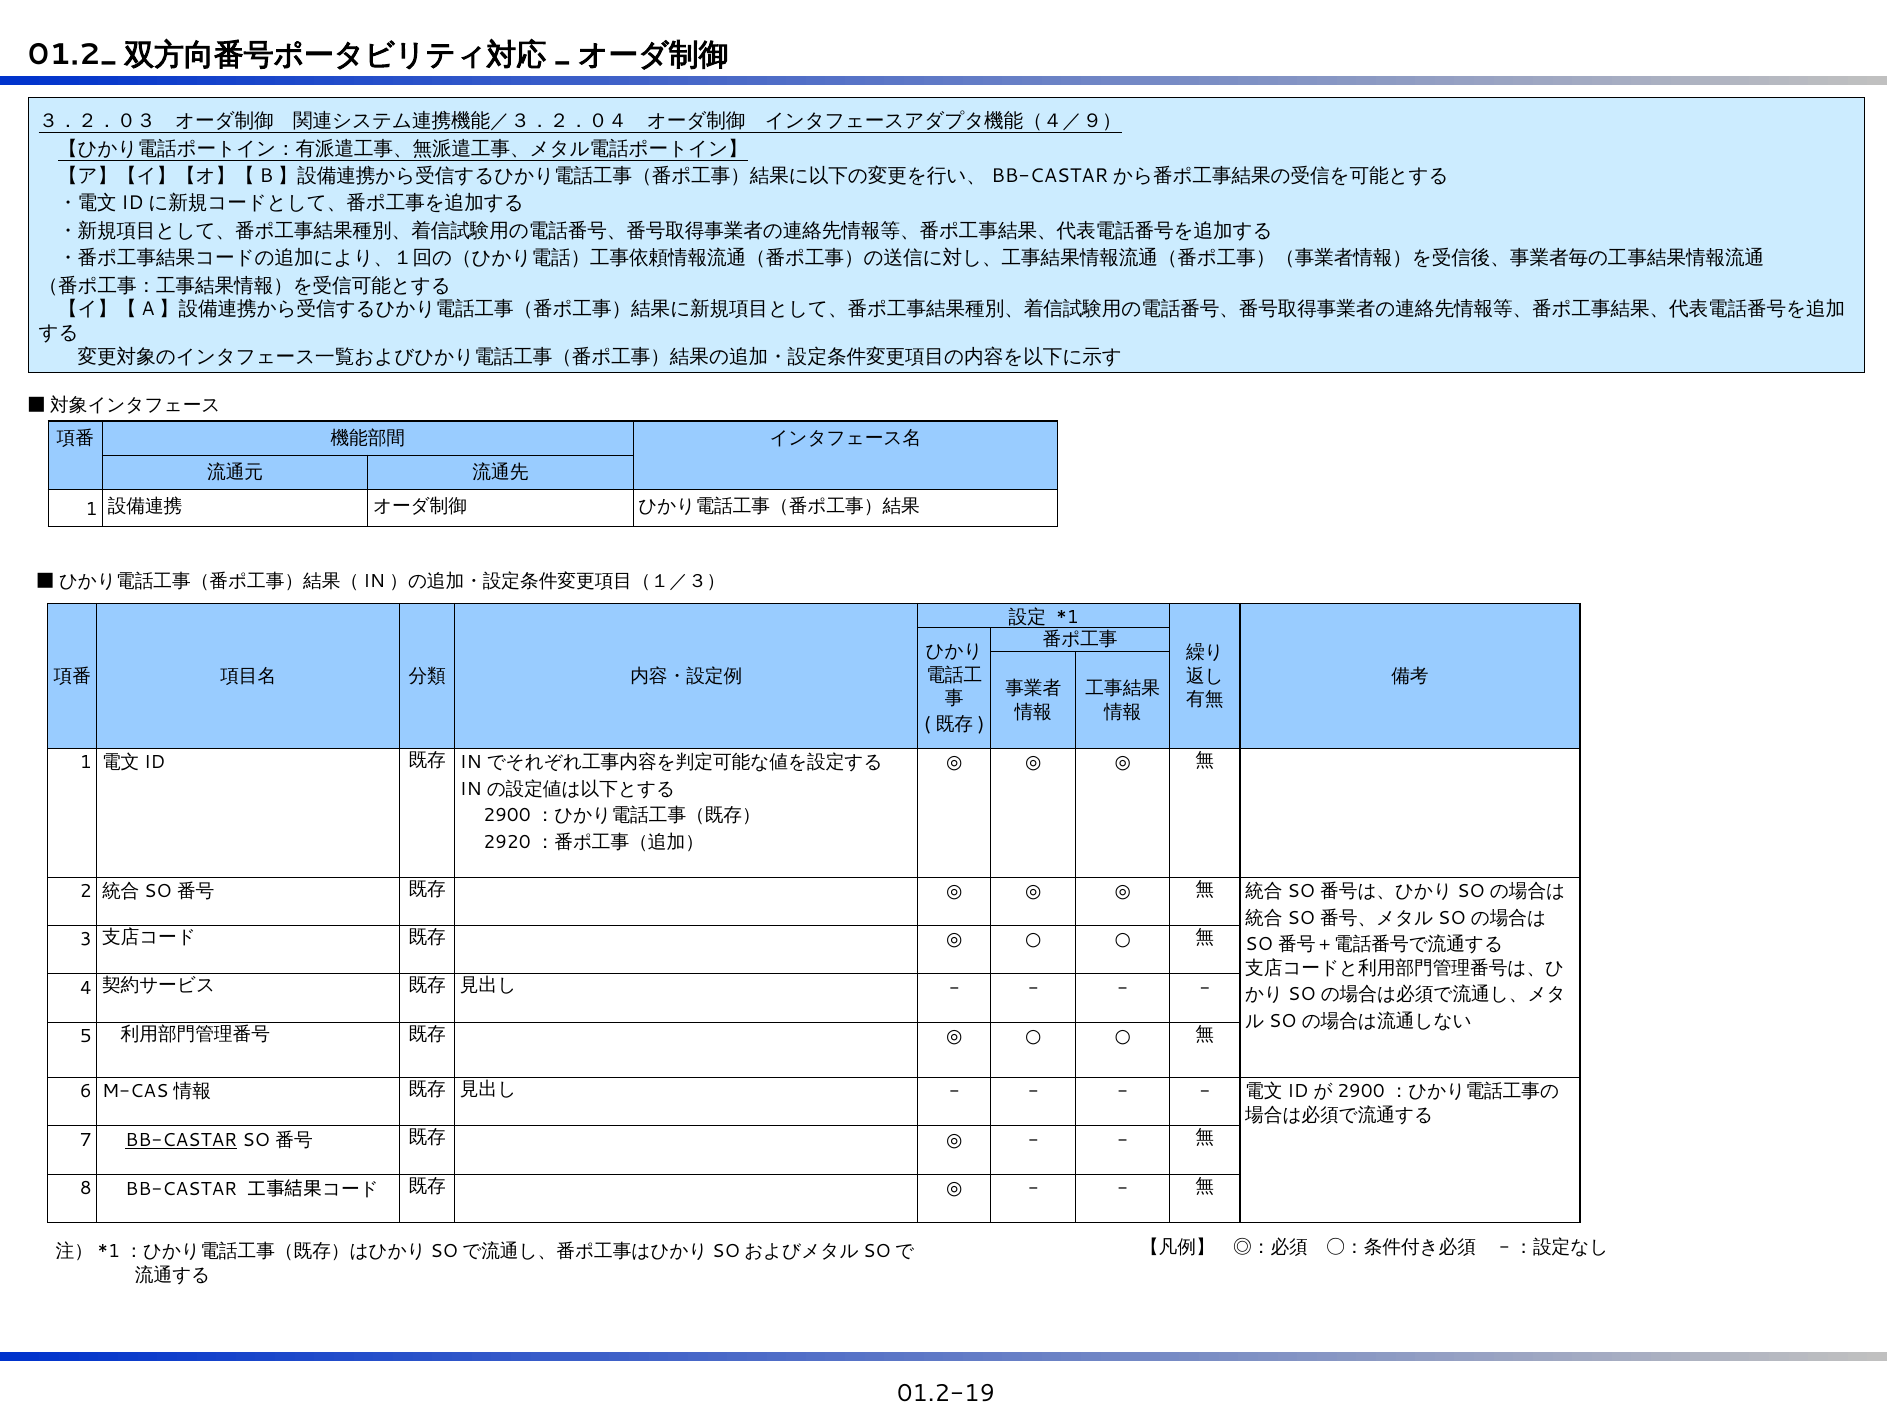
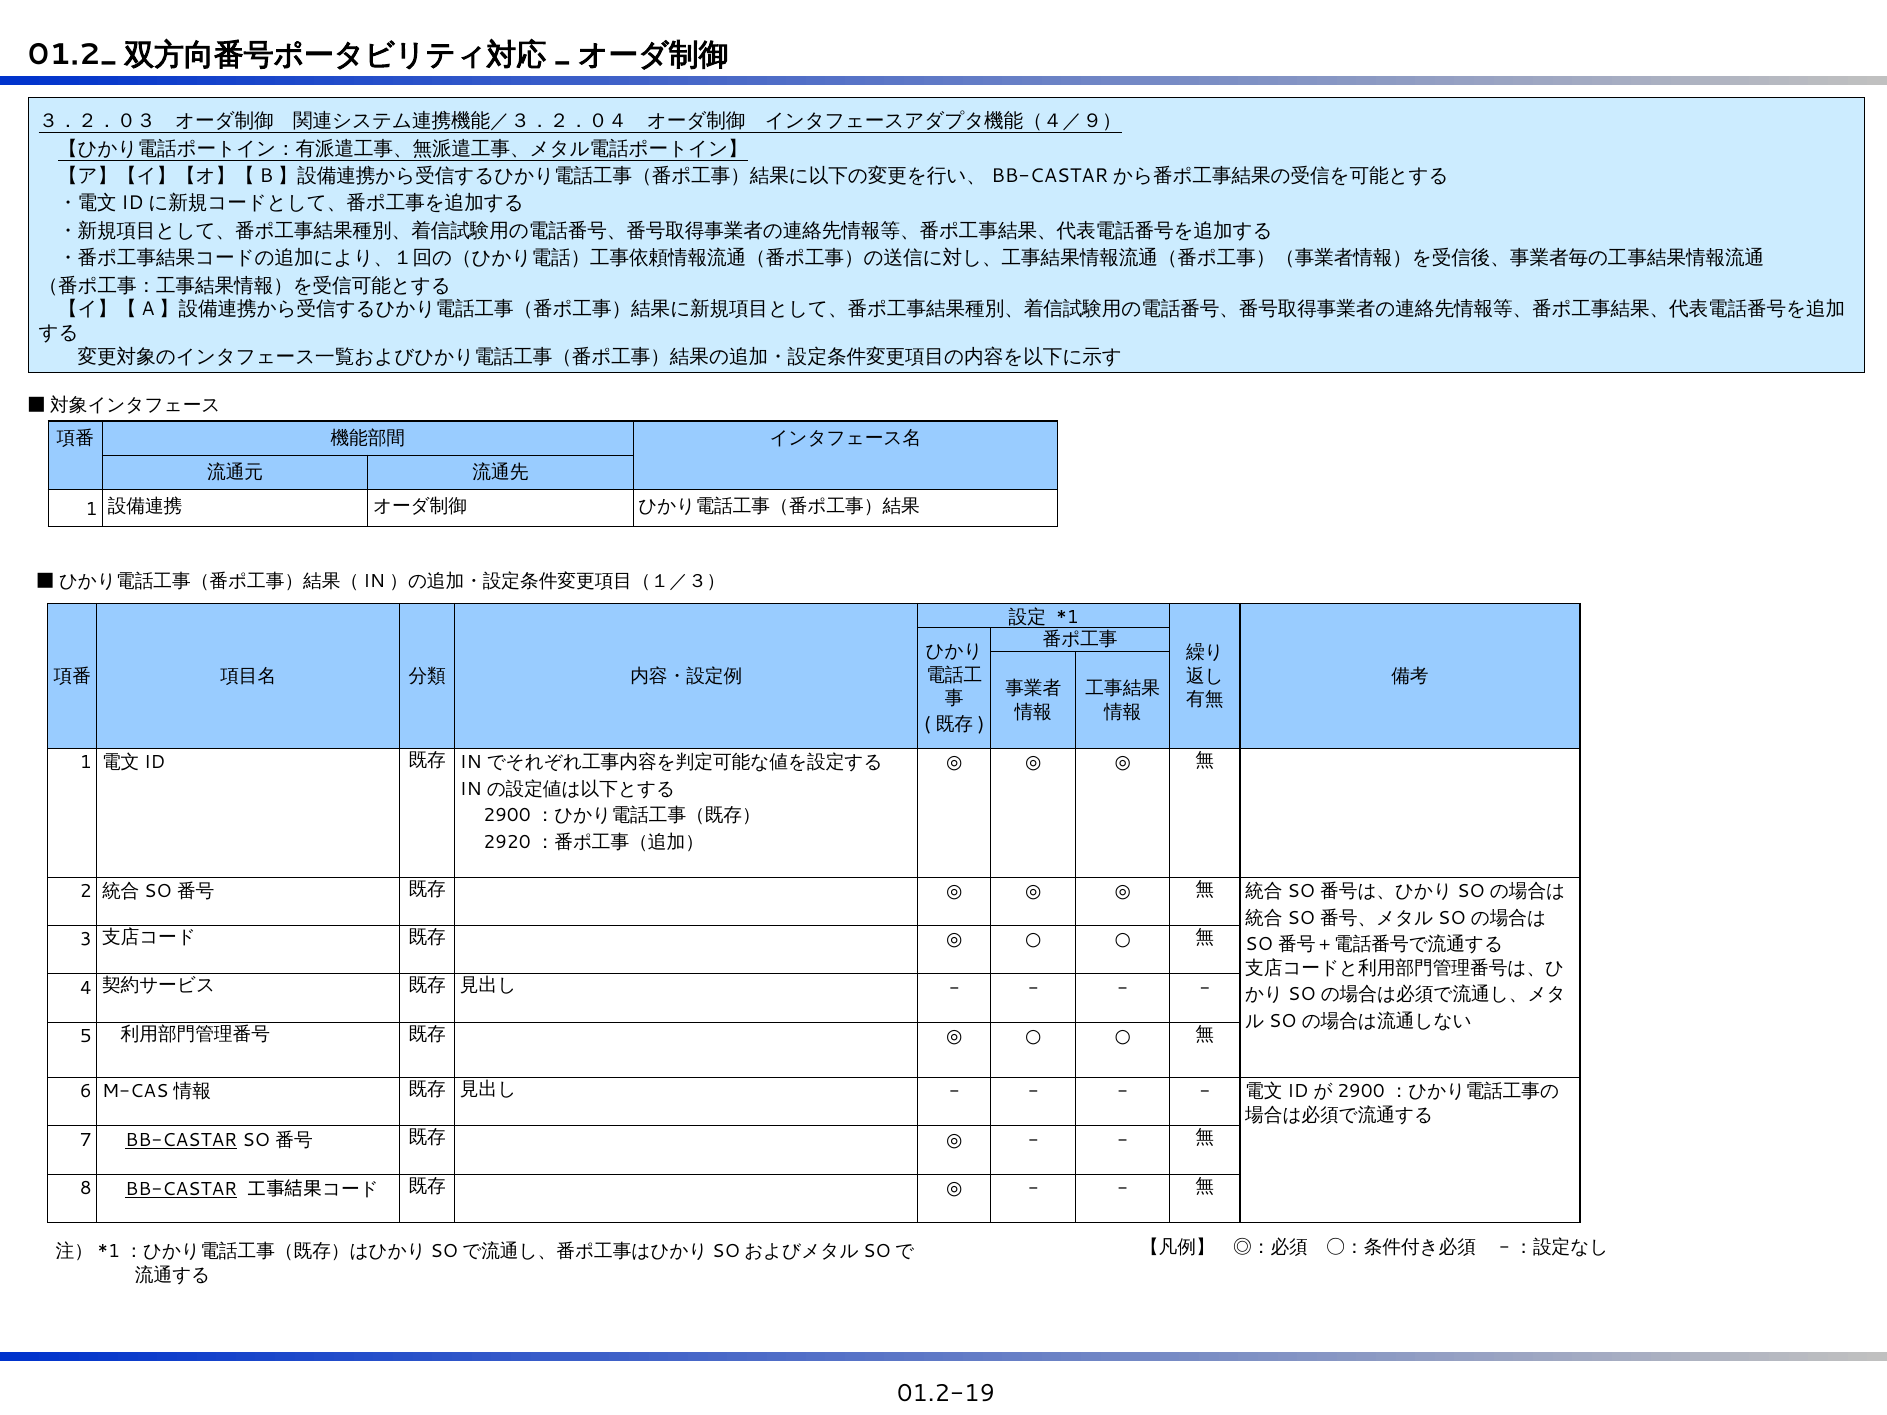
BB-CASTAR underline: none -> present (181, 1190)
